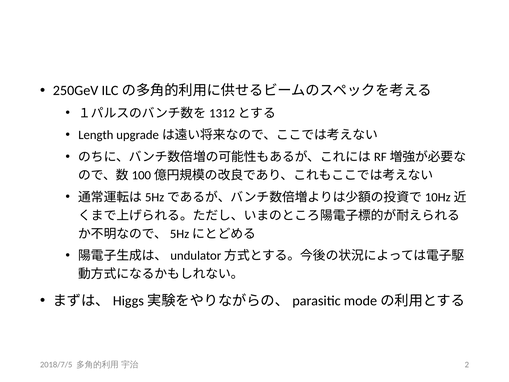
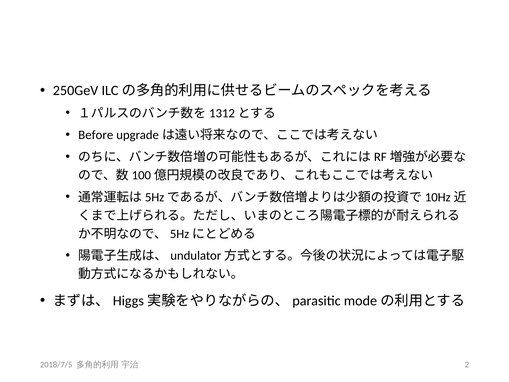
Length: Length -> Before (96, 135)
